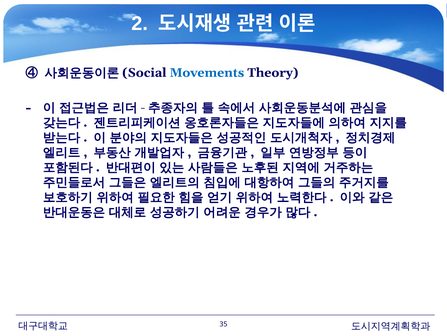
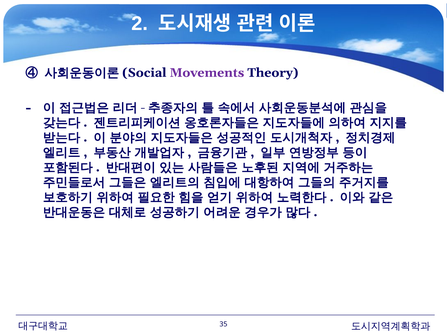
Movements colour: blue -> purple (207, 73)
